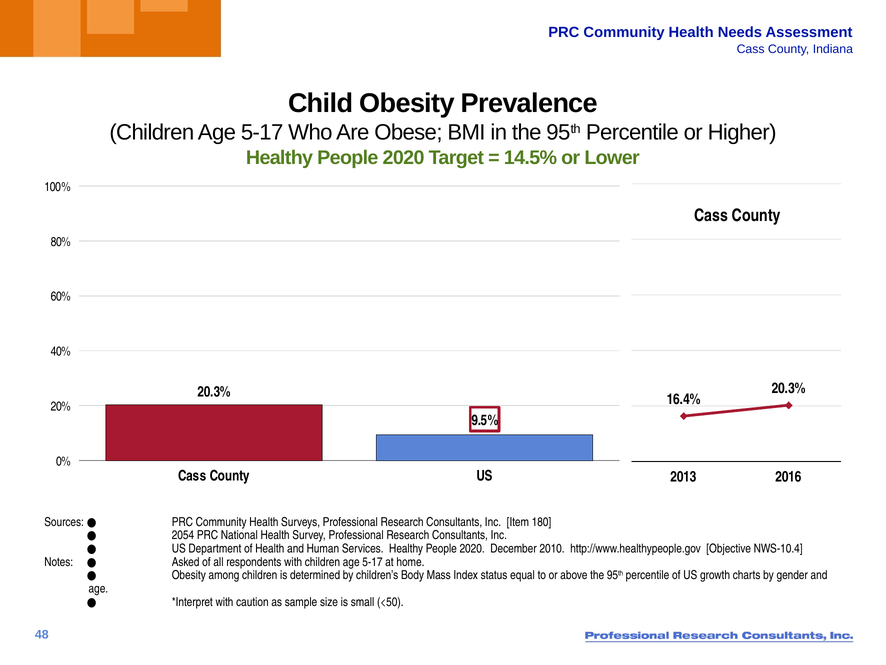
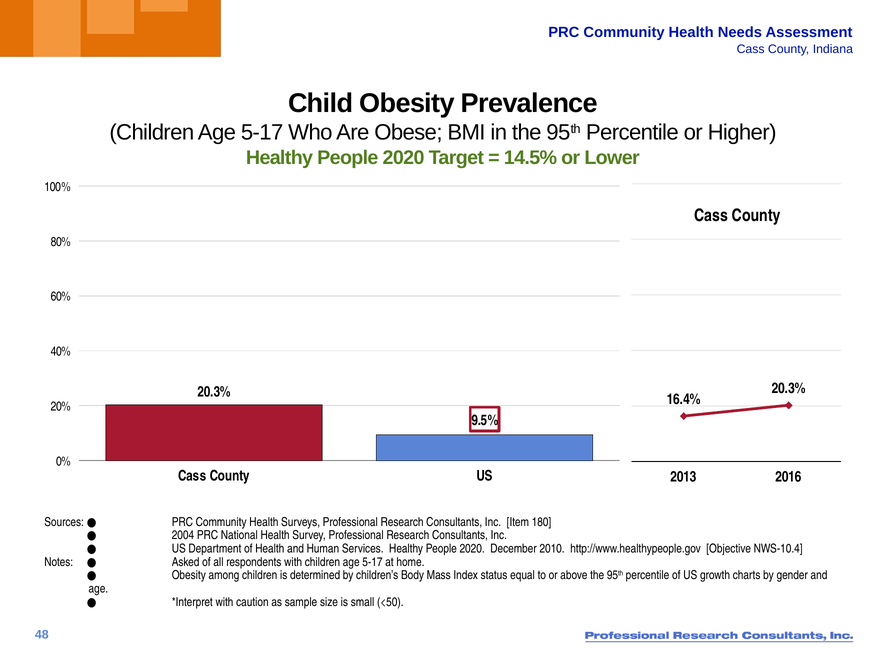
2054: 2054 -> 2004 (183, 535)
